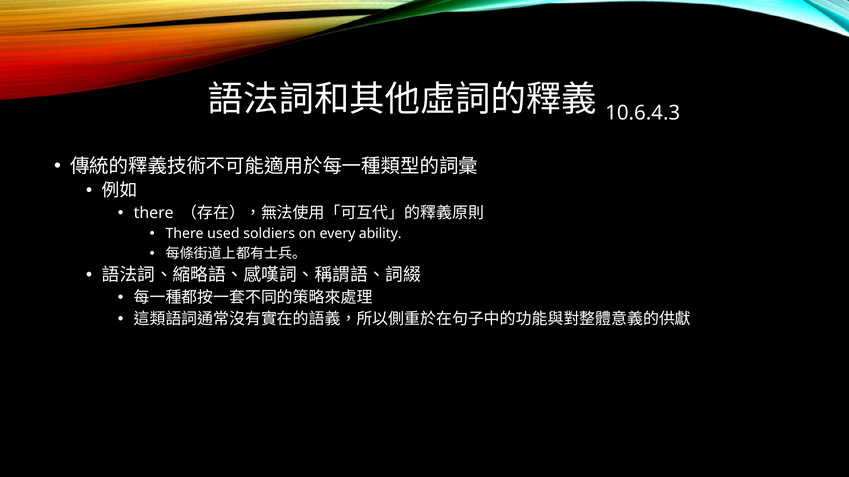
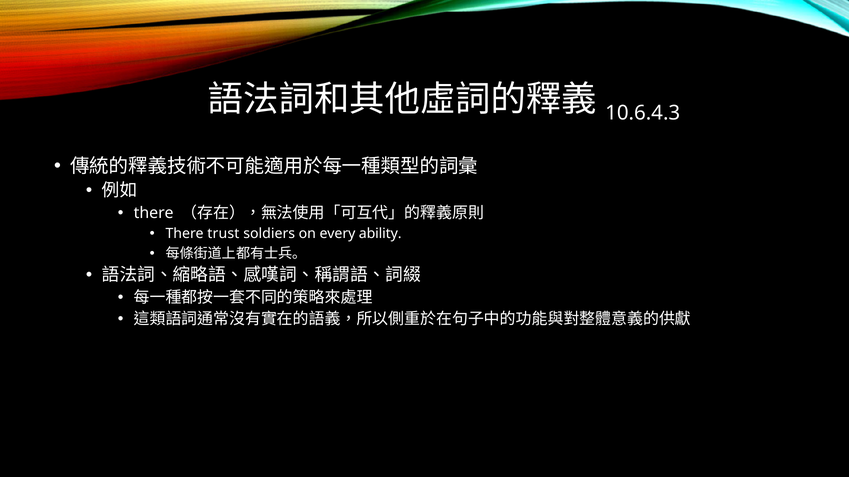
used: used -> trust (223, 234)
